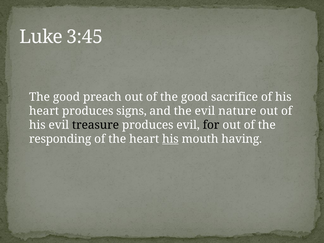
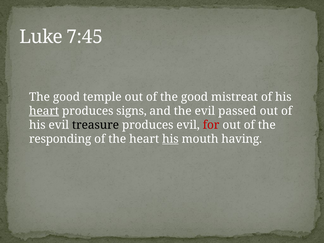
3:45: 3:45 -> 7:45 (85, 37)
preach: preach -> temple (102, 97)
sacrifice: sacrifice -> mistreat (234, 97)
heart underline: none -> present (44, 111)
nature: nature -> passed (237, 111)
for colour: black -> red (211, 125)
